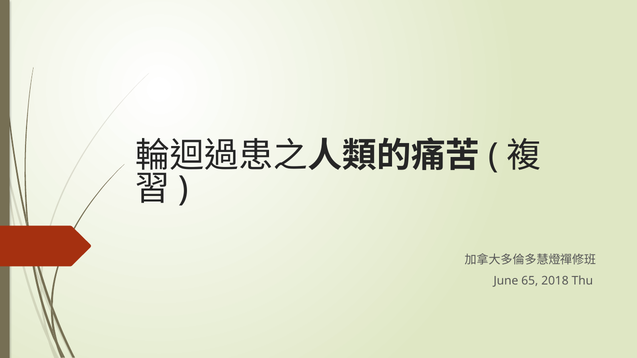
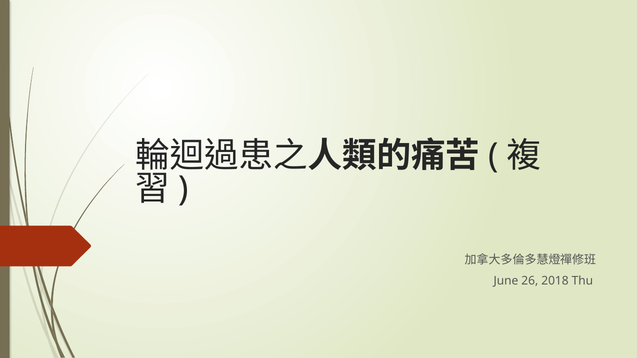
65: 65 -> 26 (530, 281)
